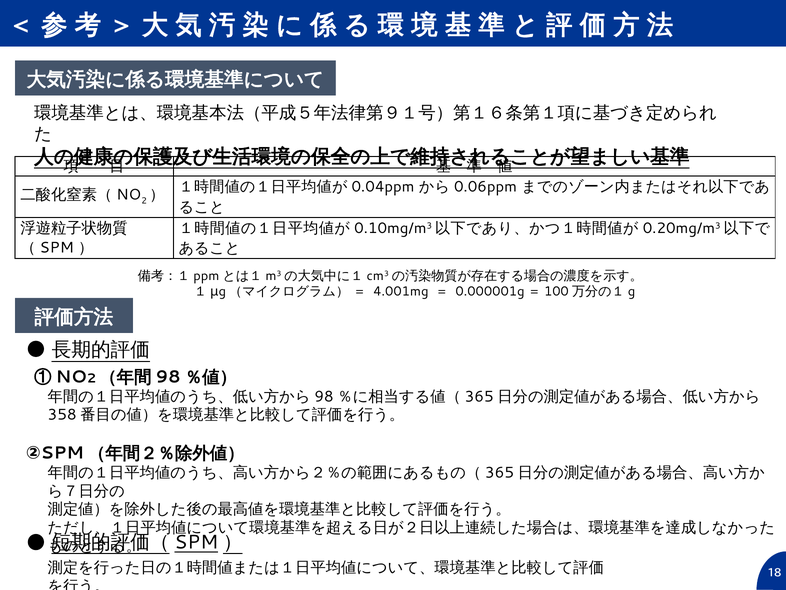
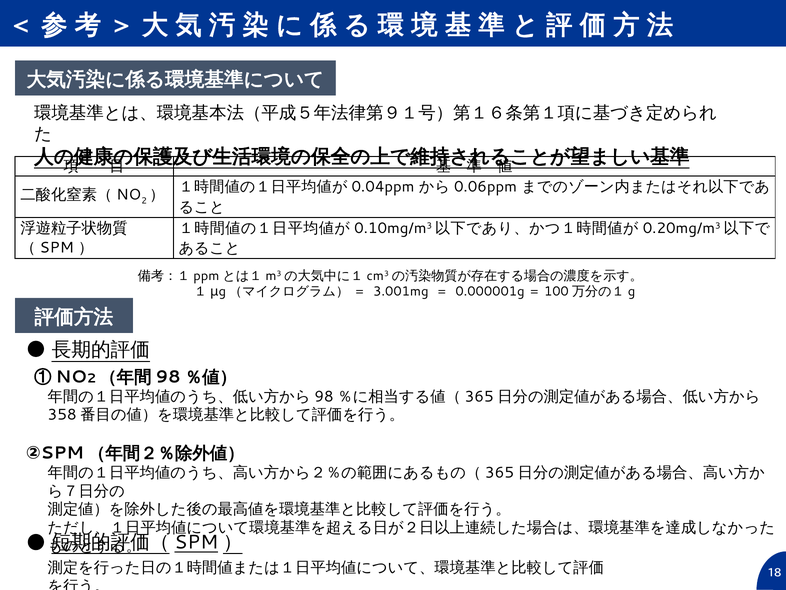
4.001mg: 4.001mg -> 3.001mg (401, 291)
